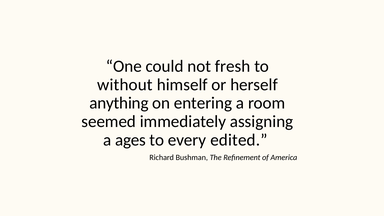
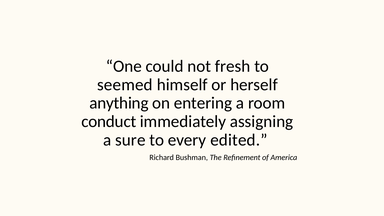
without: without -> seemed (125, 85)
seemed: seemed -> conduct (109, 122)
ages: ages -> sure (130, 140)
